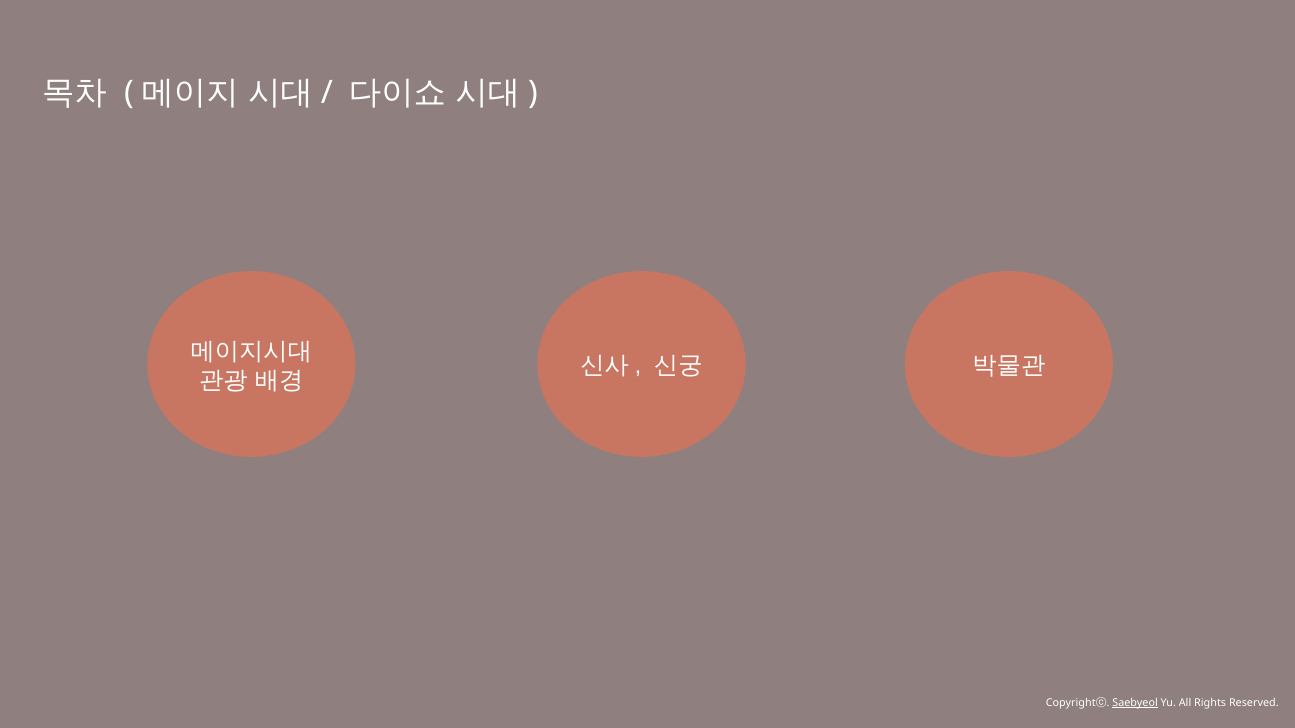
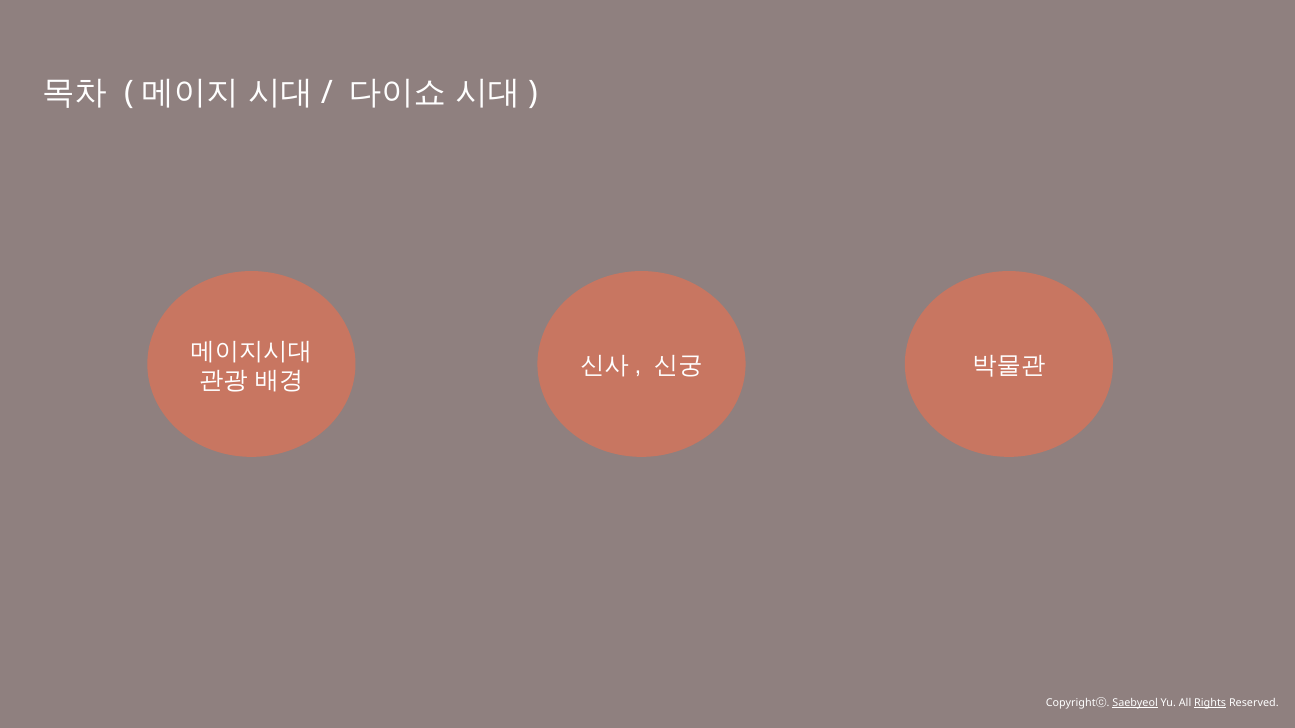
Rights underline: none -> present (1210, 703)
